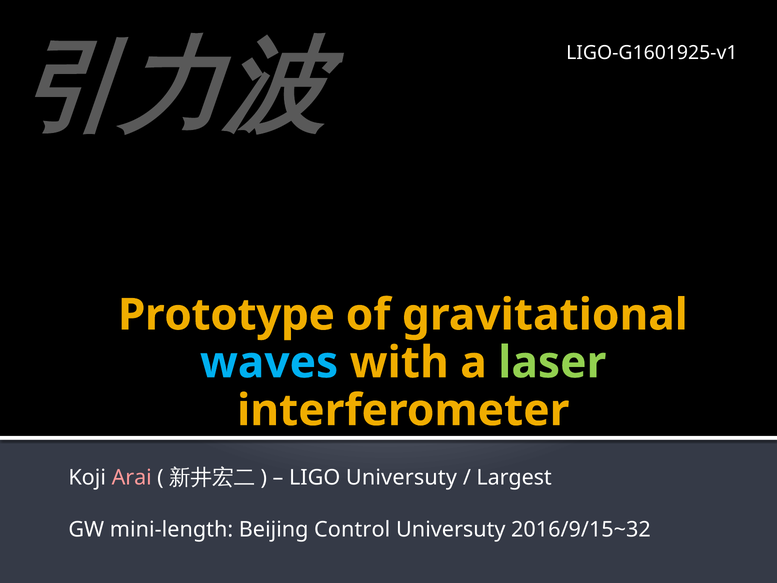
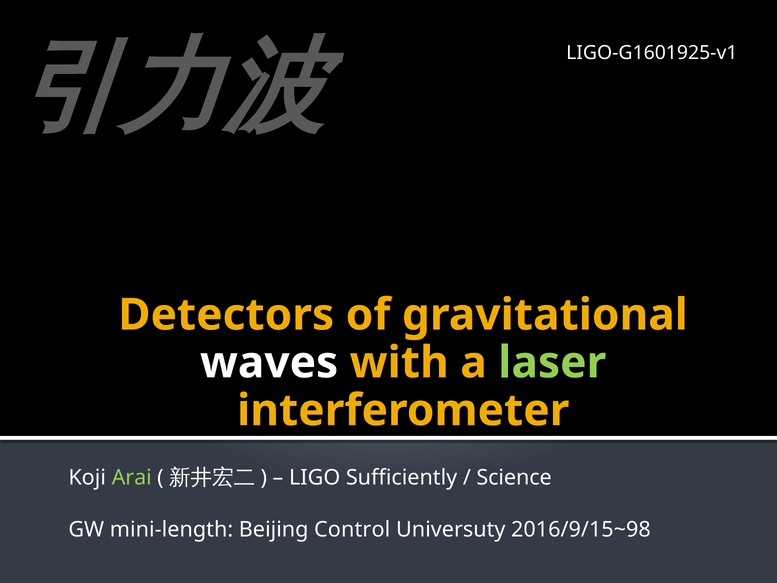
Prototype: Prototype -> Detectors (226, 315)
waves colour: light blue -> white (269, 363)
Arai colour: pink -> light green (132, 478)
LIGO Universuty: Universuty -> Sufficiently (402, 478)
Largest: Largest -> Science (514, 478)
2016/9/15~32: 2016/9/15~32 -> 2016/9/15~98 (581, 529)
